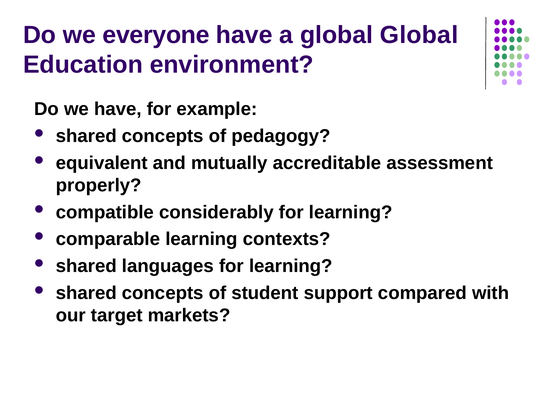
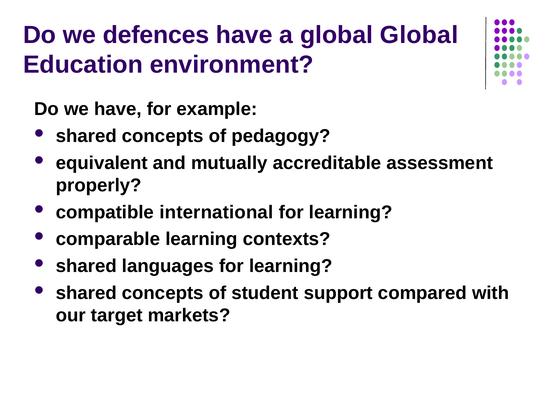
everyone: everyone -> defences (156, 35)
considerably: considerably -> international (216, 212)
